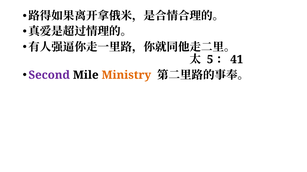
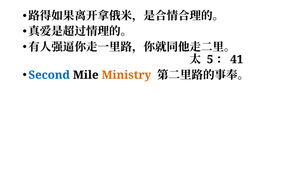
Second colour: purple -> blue (49, 75)
